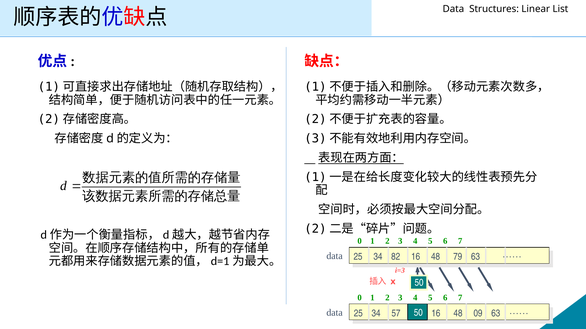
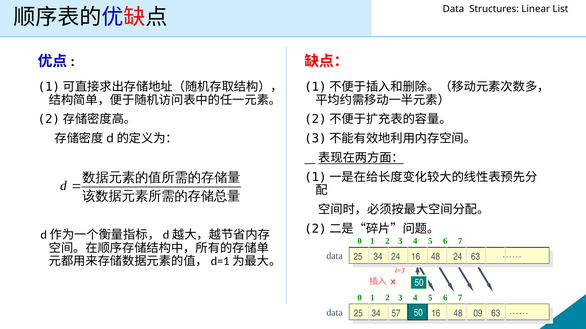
34 82: 82 -> 24 (396, 257)
48 79: 79 -> 24 (458, 257)
